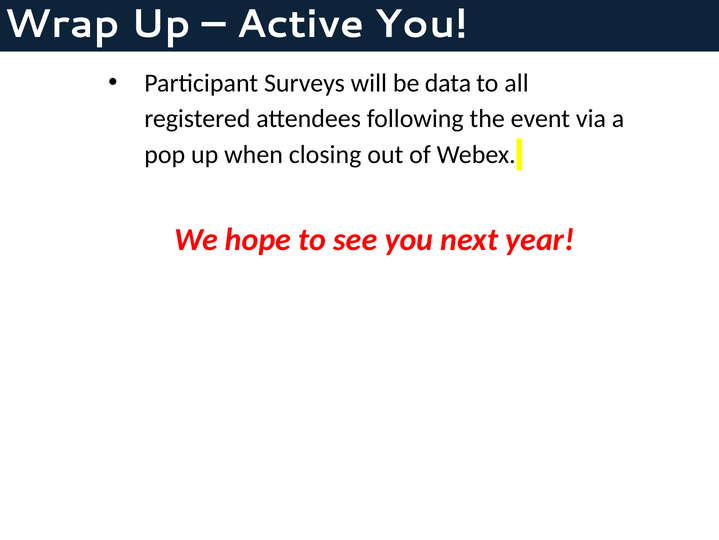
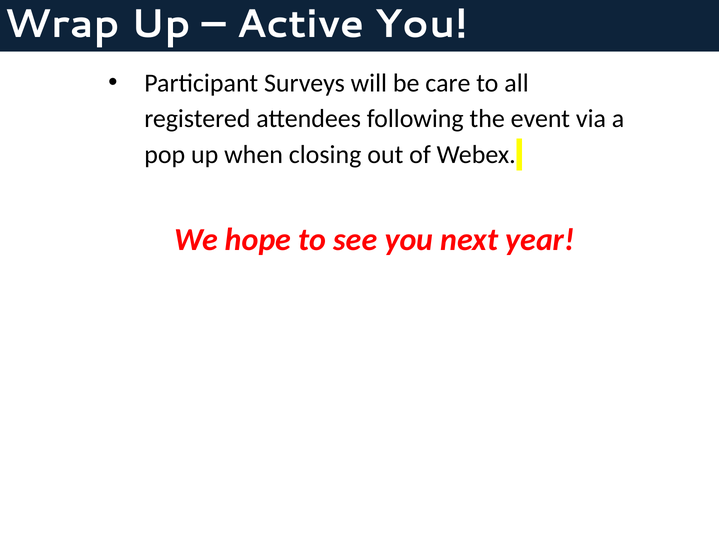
data: data -> care (448, 83)
